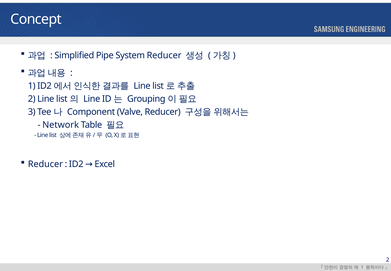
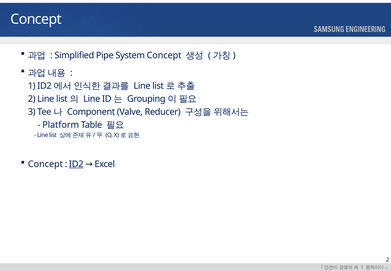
System Reducer: Reducer -> Concept (164, 55)
Network: Network -> Platform (61, 125)
Reducer: Reducer -> Concept (45, 164)
ID2 underline: none -> present (76, 164)
